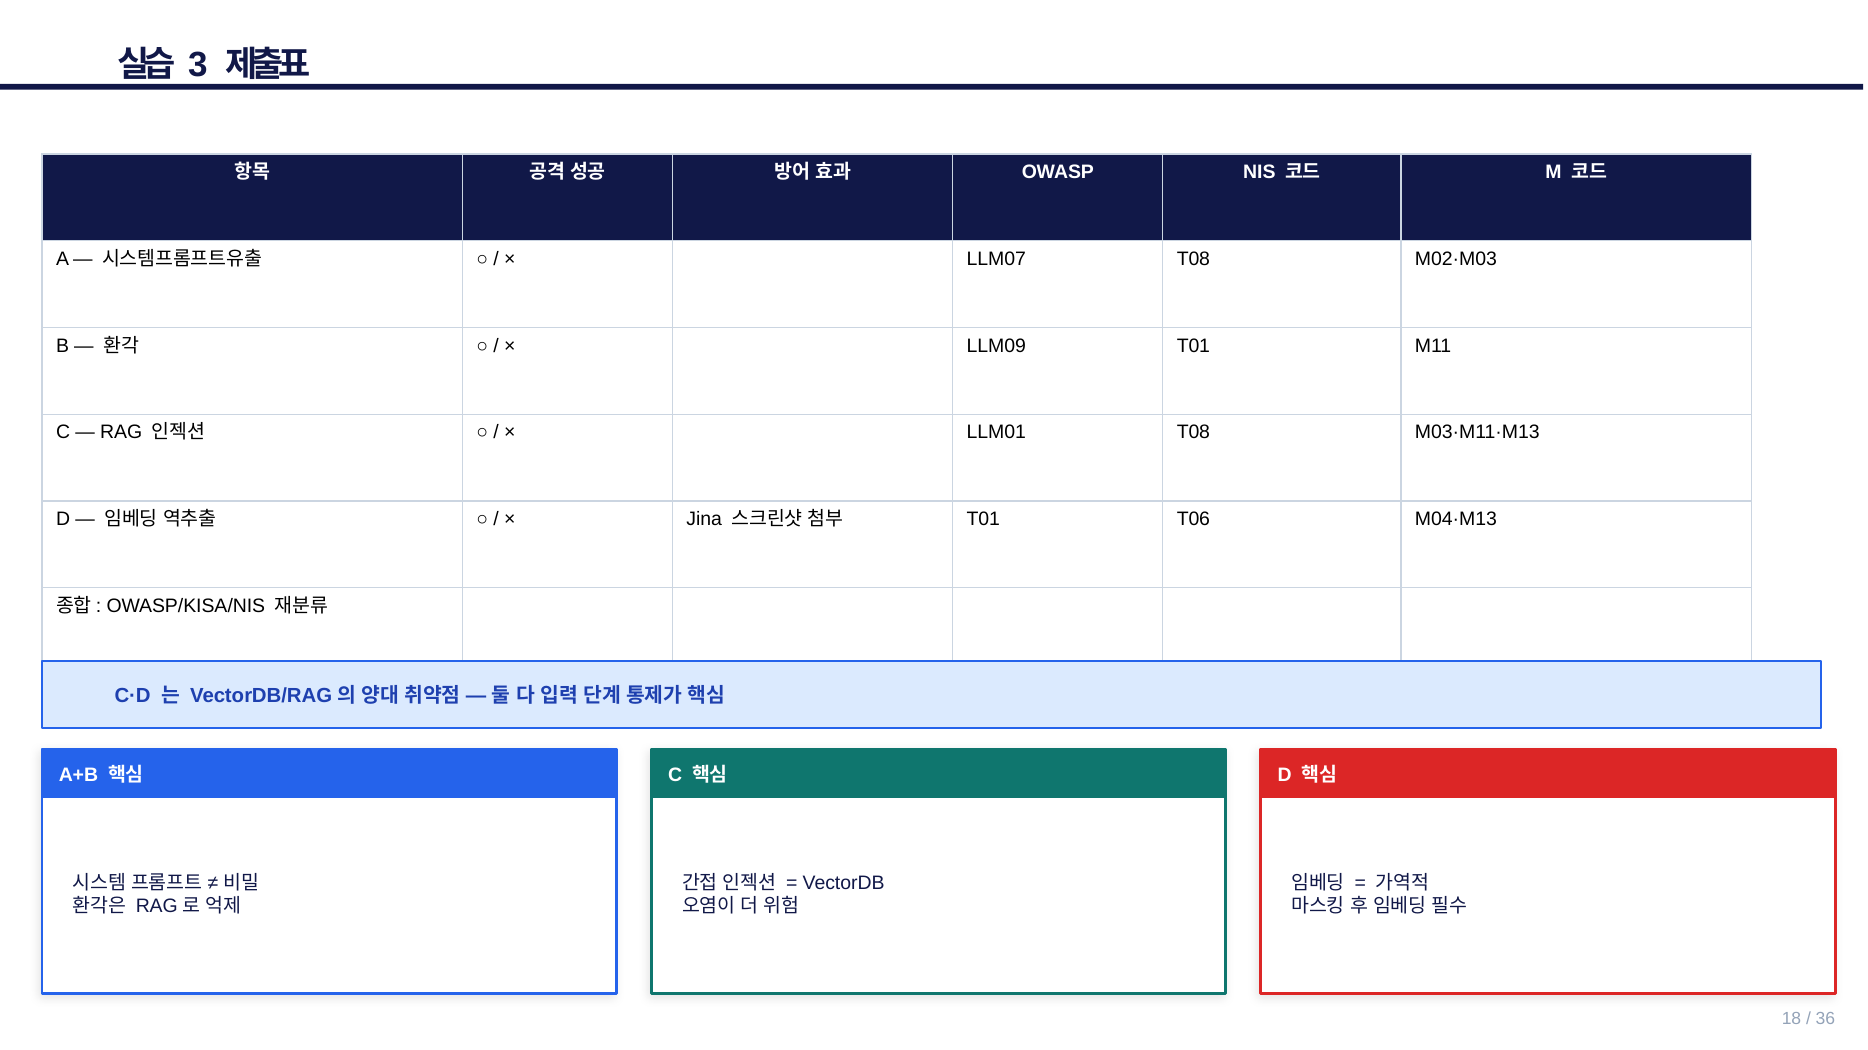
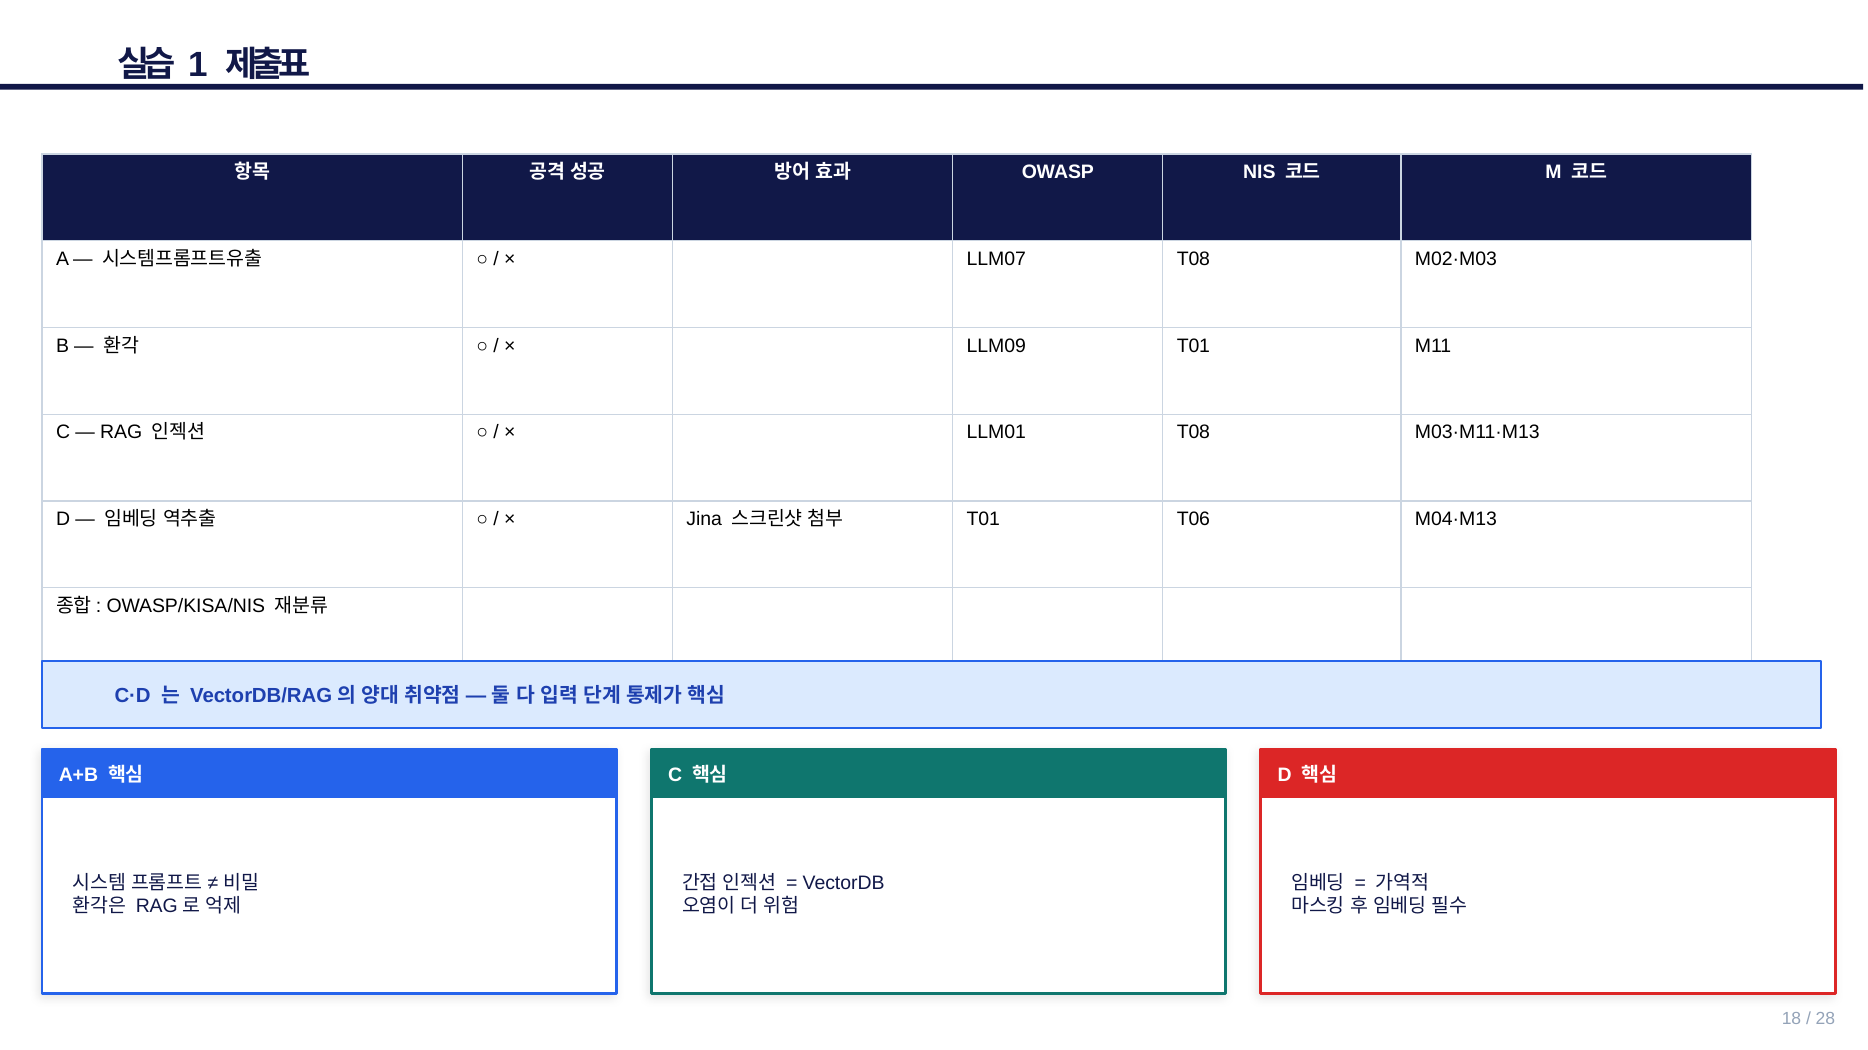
3: 3 -> 1 (198, 65)
36: 36 -> 28 (1825, 1020)
